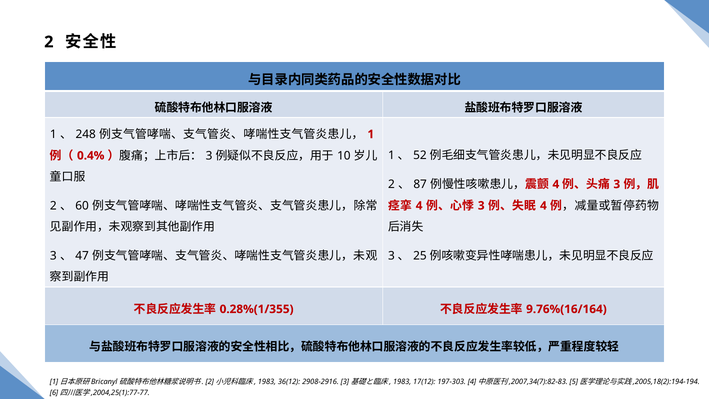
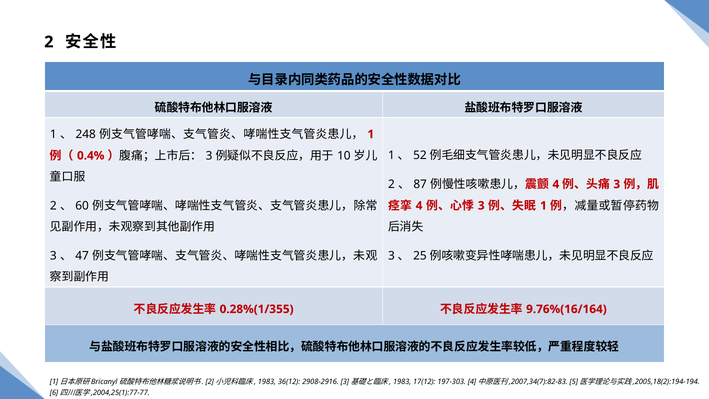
4: 4 -> 1 (543, 206)
